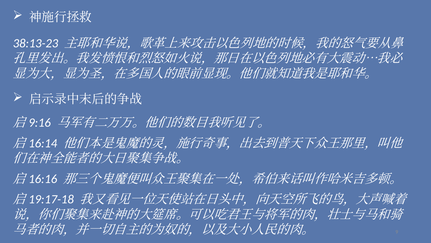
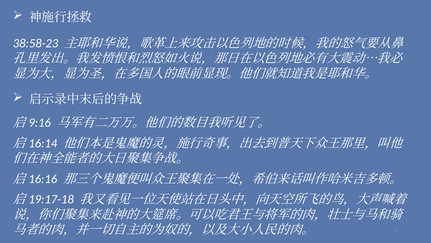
38:13-23: 38:13-23 -> 38:58-23 (36, 43)
